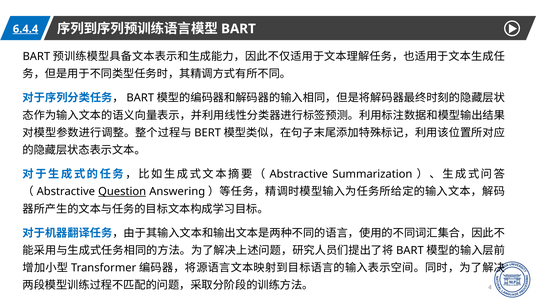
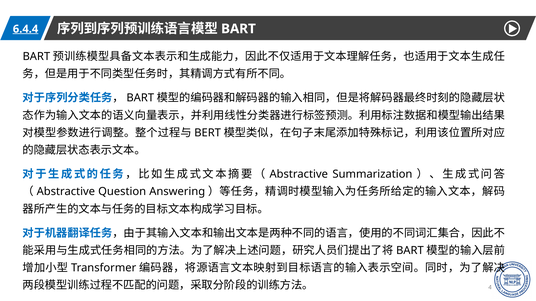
Question underline: present -> none (122, 192)
